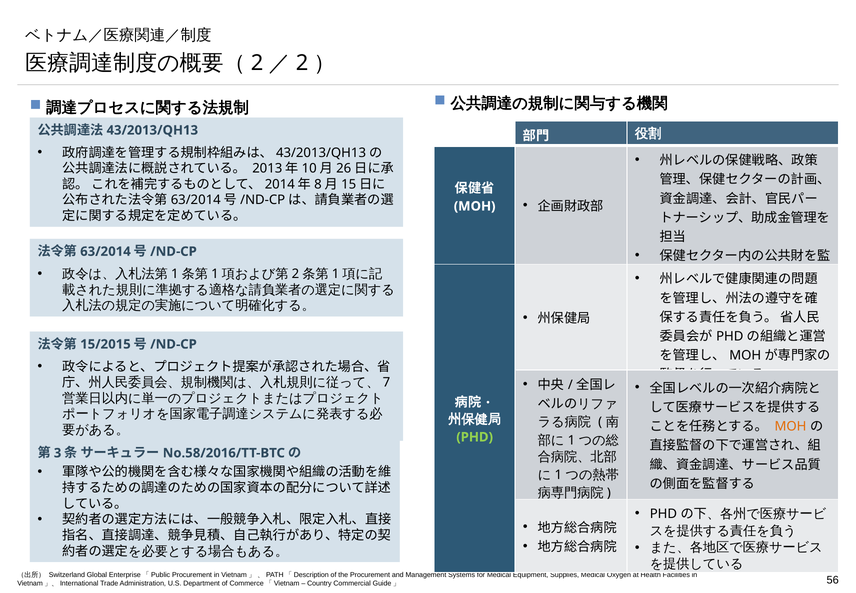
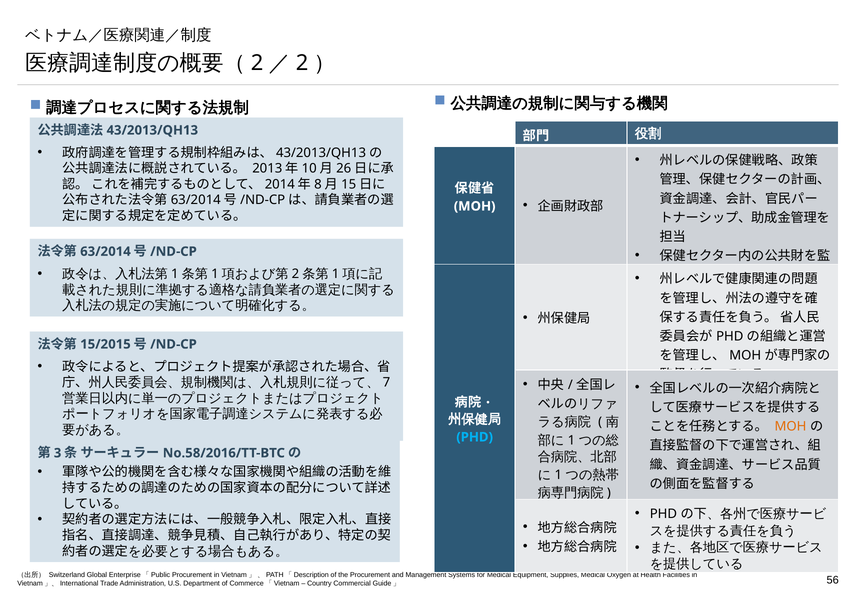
PHD colour: light green -> light blue (475, 437)
